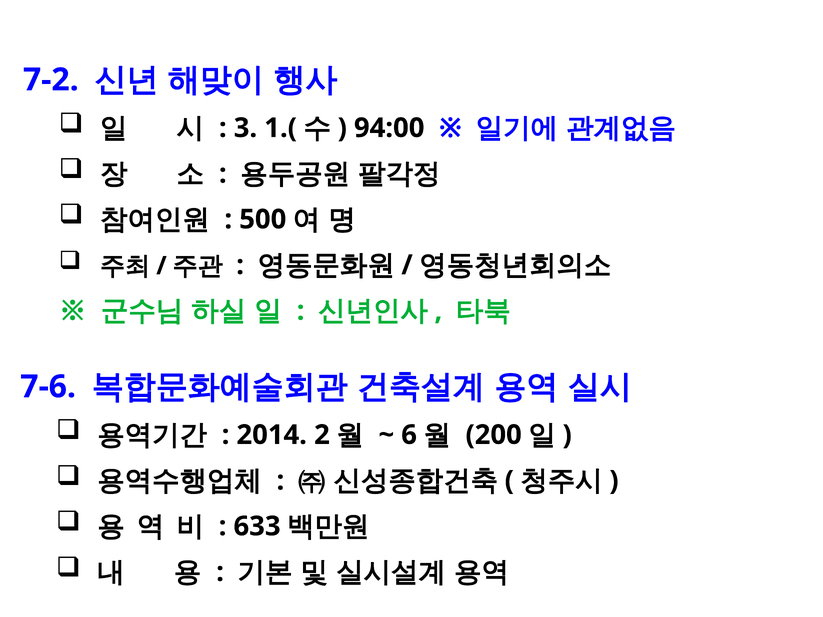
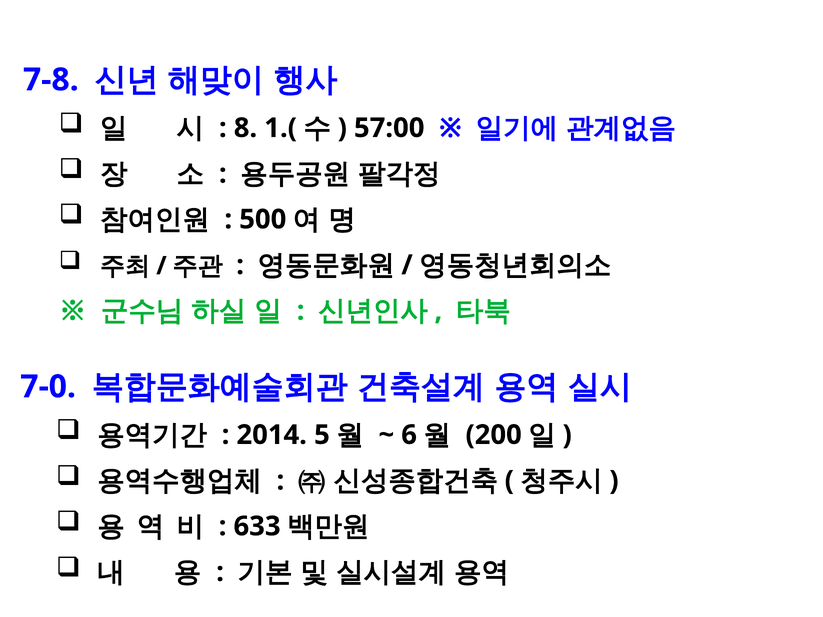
7-2: 7-2 -> 7-8 (51, 80)
3: 3 -> 8 (245, 128)
94:00: 94:00 -> 57:00 (389, 128)
7-6: 7-6 -> 7-0 (48, 387)
2: 2 -> 5 (322, 435)
